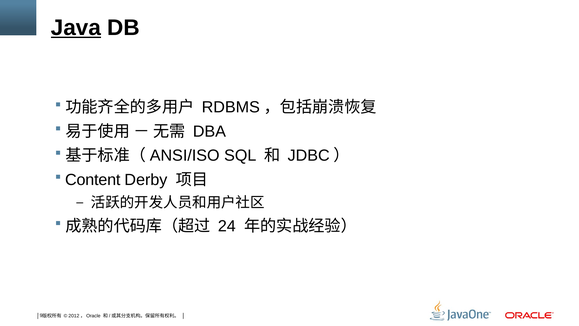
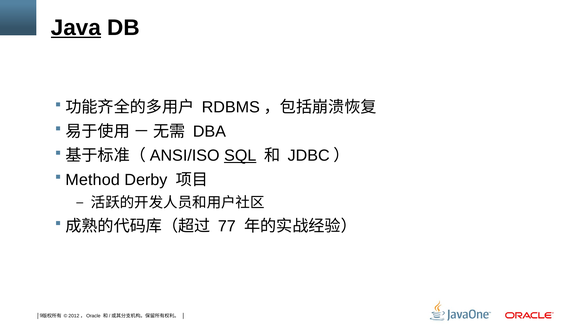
SQL underline: none -> present (240, 155)
Content: Content -> Method (93, 180)
24: 24 -> 77 (227, 226)
